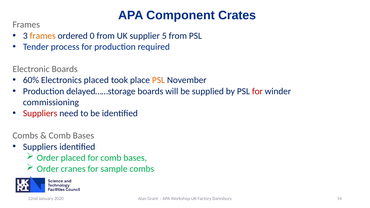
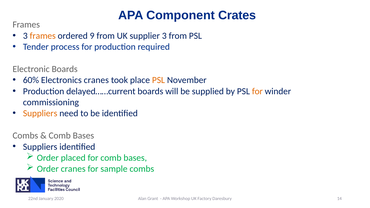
0: 0 -> 9 (92, 36)
supplier 5: 5 -> 3 (164, 36)
Electronics placed: placed -> cranes (96, 80)
delayed……storage: delayed……storage -> delayed……current (101, 91)
for colour: red -> orange (257, 91)
Suppliers colour: red -> orange (40, 113)
